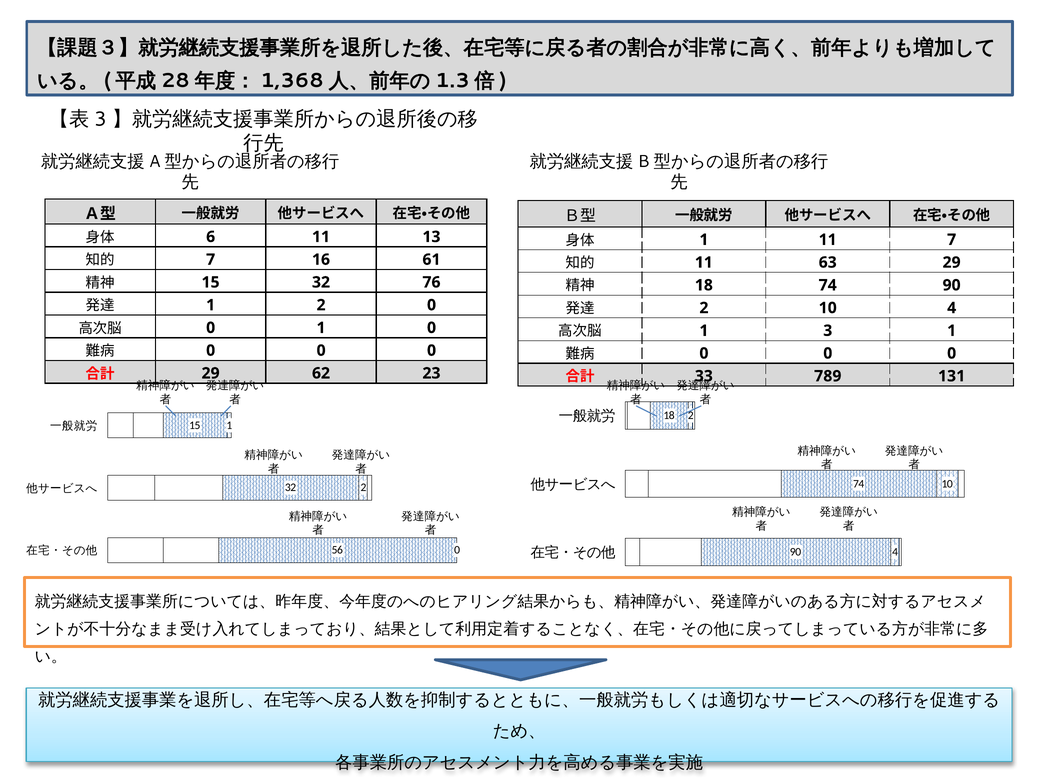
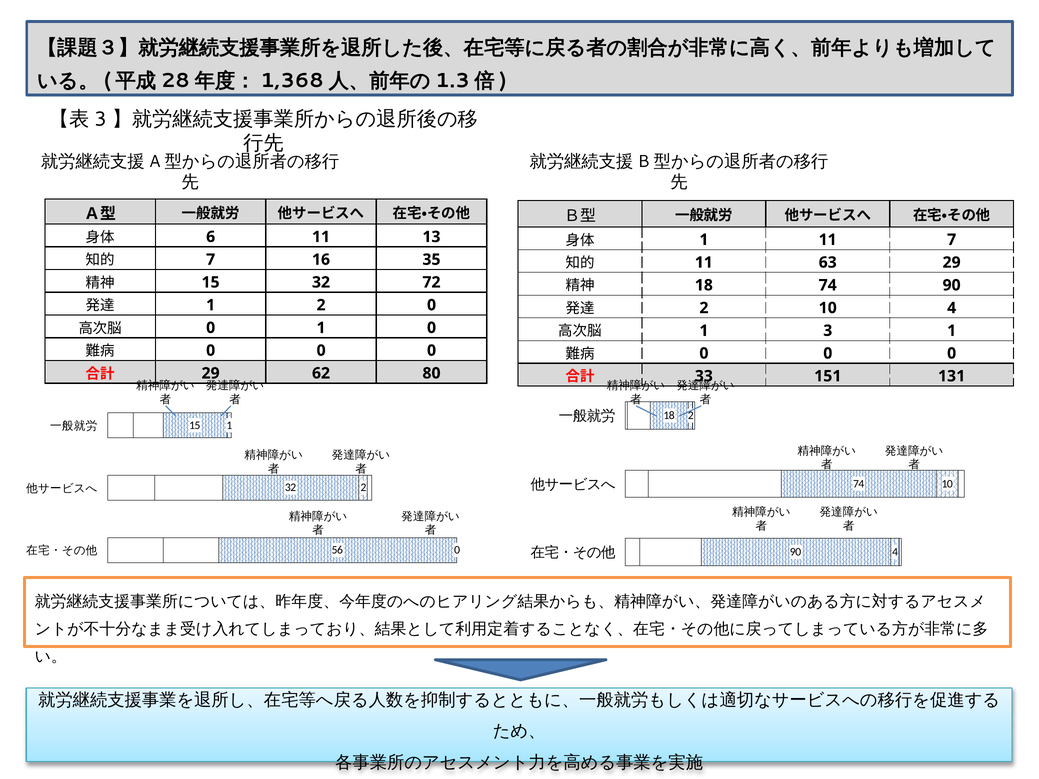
61: 61 -> 35 (431, 260)
76: 76 -> 72 (431, 282)
23: 23 -> 80 (431, 373)
789: 789 -> 151 (828, 376)
